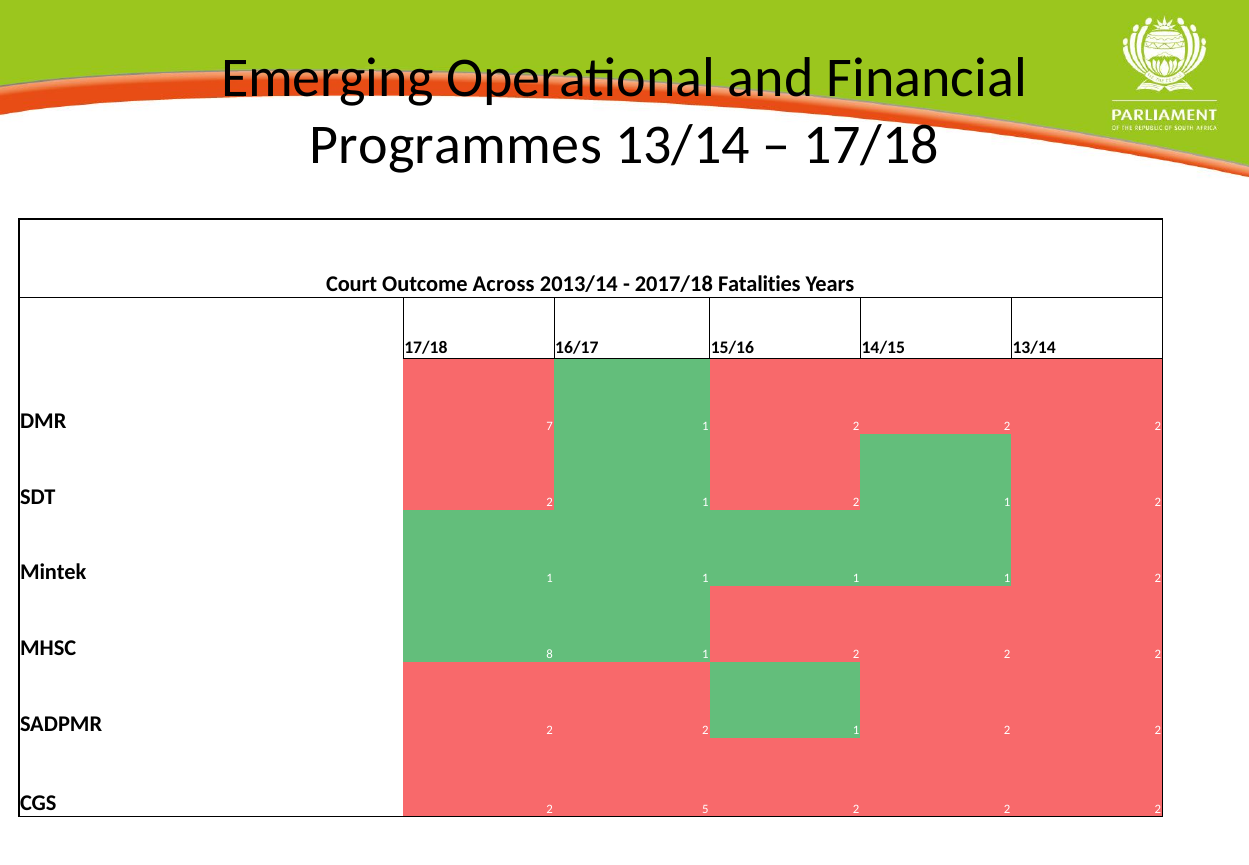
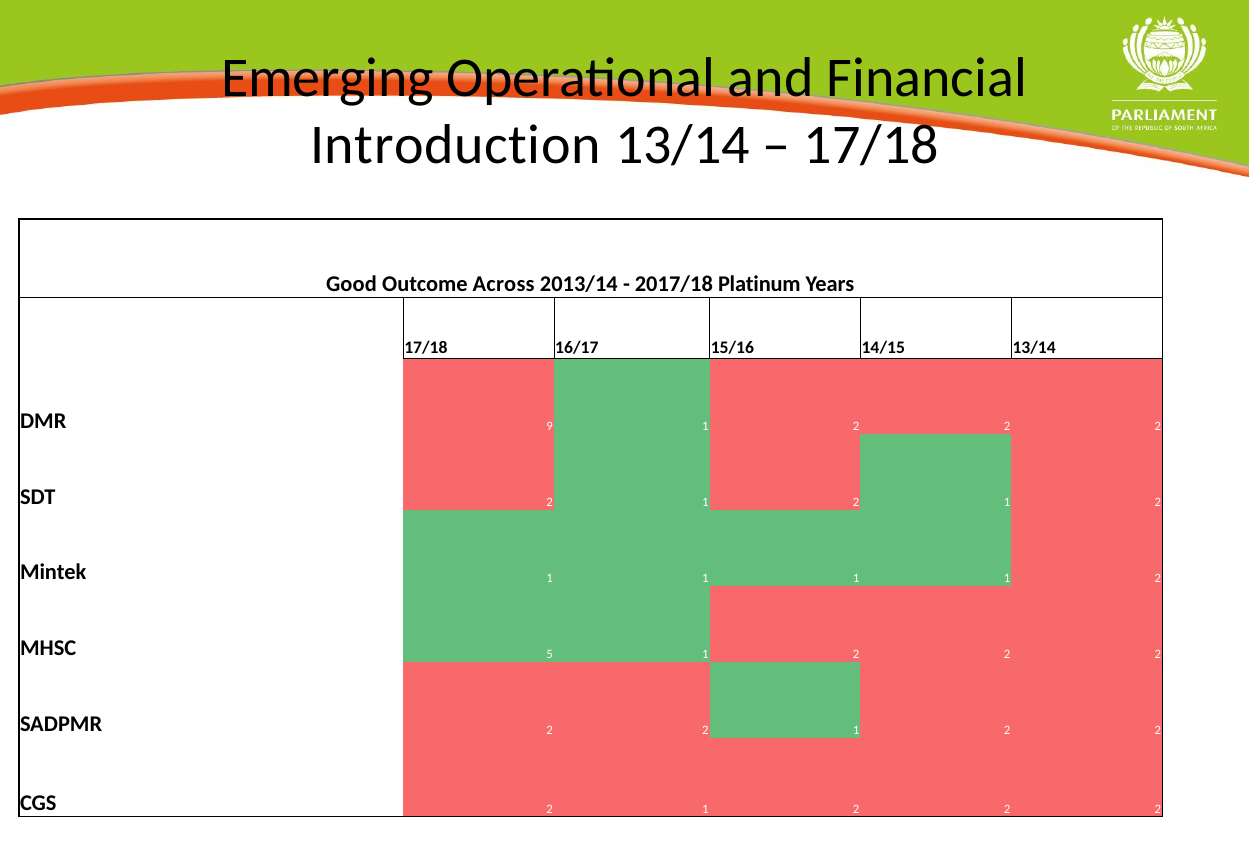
Programmes: Programmes -> Introduction (456, 145)
Court: Court -> Good (351, 284)
Fatalities: Fatalities -> Platinum (759, 284)
7: 7 -> 9 (550, 426)
8: 8 -> 5 (550, 654)
CGS 2 5: 5 -> 1 (705, 808)
